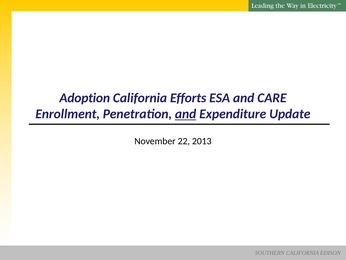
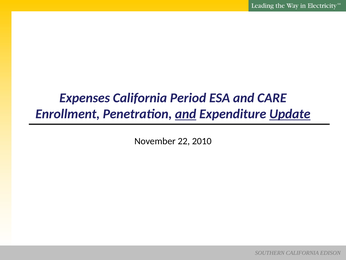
Adoption: Adoption -> Expenses (85, 98)
Efforts: Efforts -> Period (188, 98)
Update underline: none -> present (290, 114)
2013: 2013 -> 2010 (202, 141)
